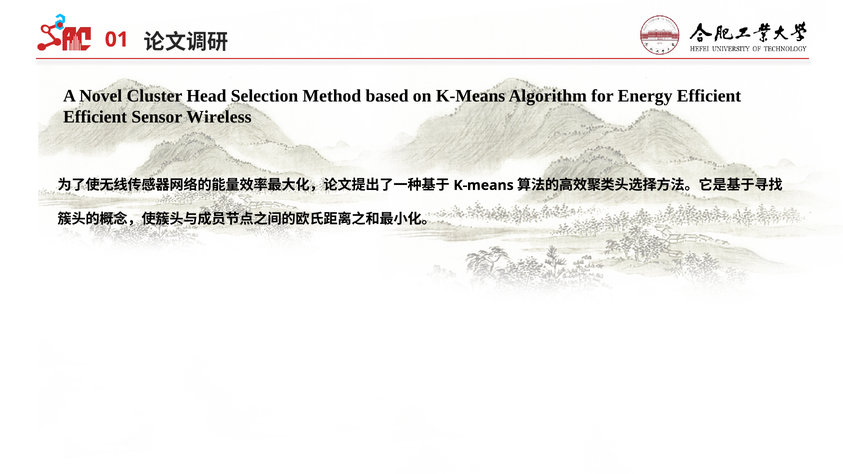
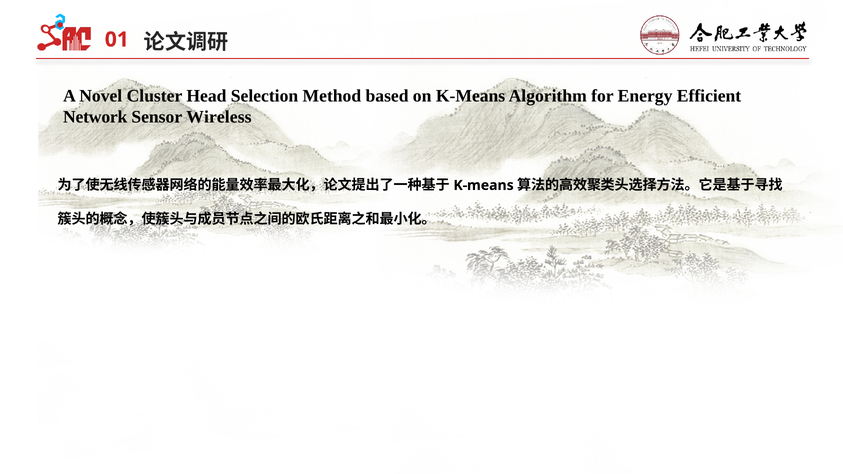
Efficient: Efficient -> Network (95, 117)
